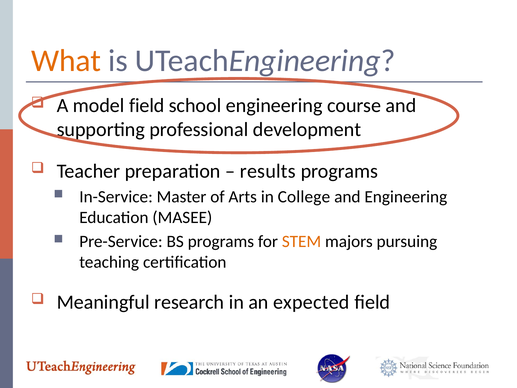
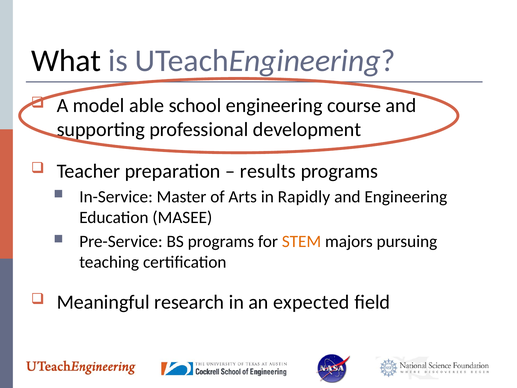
What colour: orange -> black (66, 61)
model field: field -> able (147, 105)
College: College -> Rapidly (304, 197)
